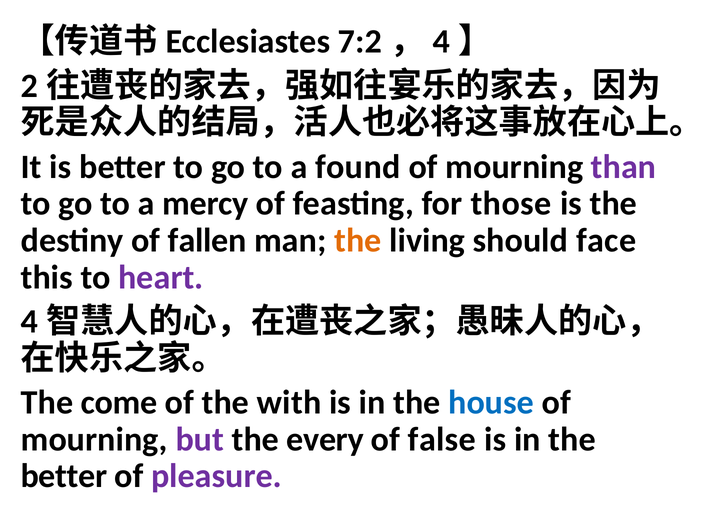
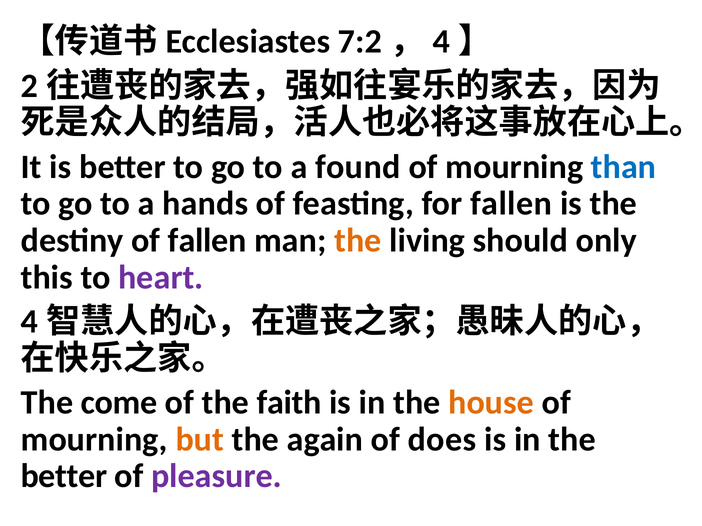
than colour: purple -> blue (624, 167)
mercy: mercy -> hands (205, 204)
for those: those -> fallen (511, 204)
face: face -> only (606, 241)
with: with -> faith (289, 403)
house colour: blue -> orange (491, 403)
but colour: purple -> orange (200, 440)
every: every -> again (325, 440)
false: false -> does (442, 440)
